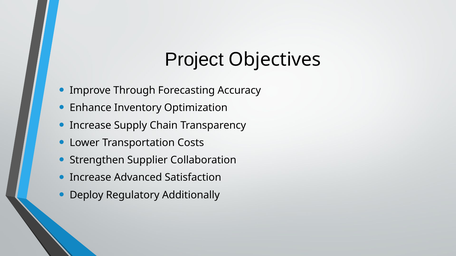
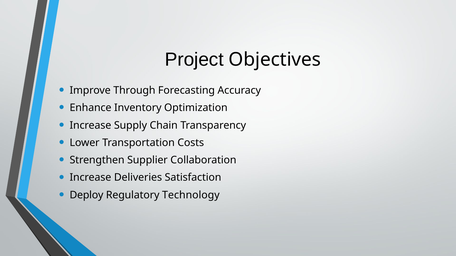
Advanced: Advanced -> Deliveries (138, 178)
Additionally: Additionally -> Technology (191, 195)
